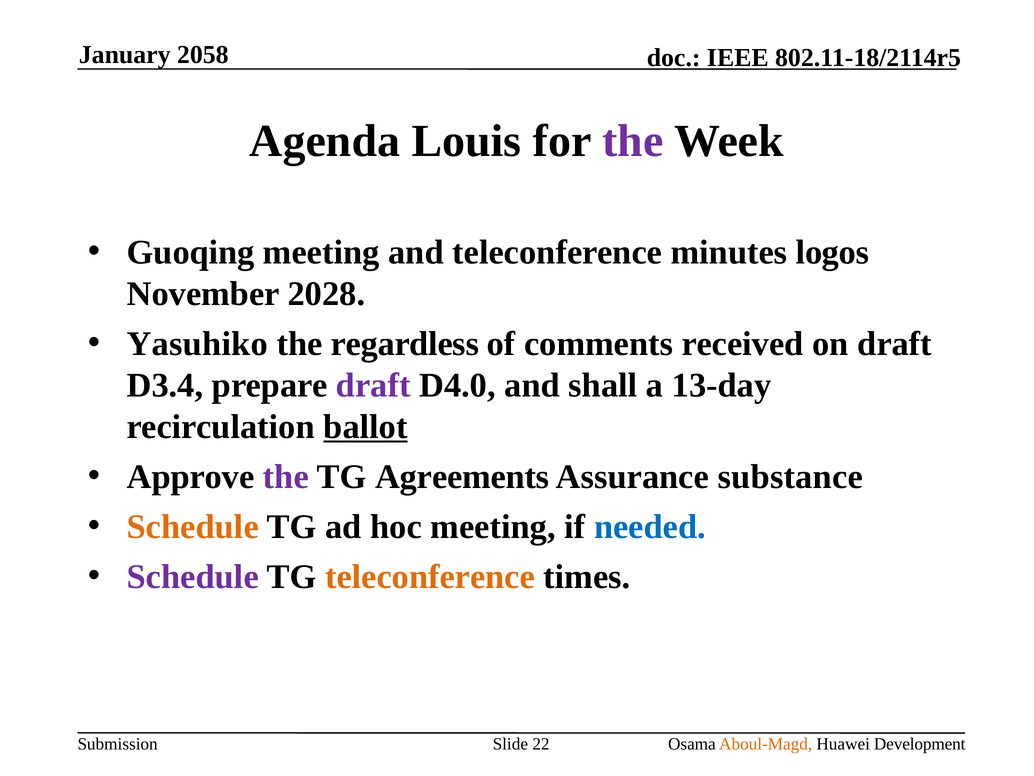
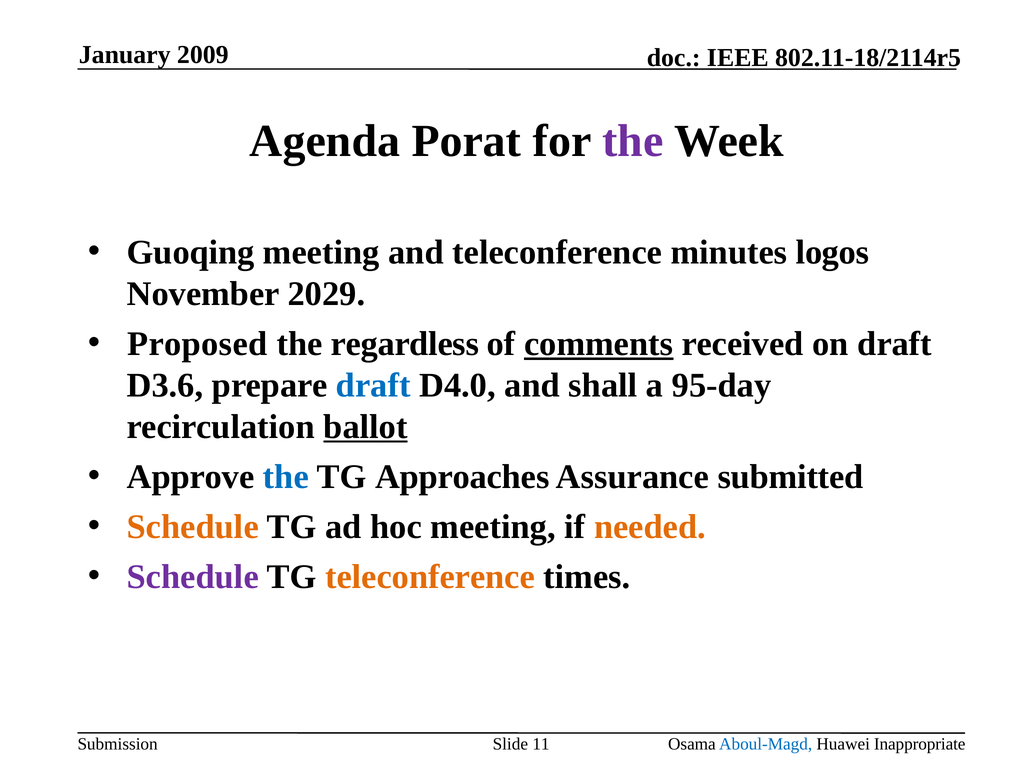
2058: 2058 -> 2009 (203, 55)
Louis: Louis -> Porat (466, 141)
2028: 2028 -> 2029 (326, 294)
Yasuhiko: Yasuhiko -> Proposed (197, 344)
comments underline: none -> present (599, 344)
D3.4: D3.4 -> D3.6 (165, 385)
draft colour: purple -> blue (373, 385)
13-day: 13-day -> 95-day (722, 385)
the colour: purple -> blue (286, 476)
Agreements: Agreements -> Approaches (462, 476)
substance: substance -> submitted (790, 476)
needed colour: blue -> orange (650, 526)
22: 22 -> 11 (541, 744)
Aboul-Magd colour: orange -> blue (766, 744)
Development: Development -> Inappropriate (920, 744)
